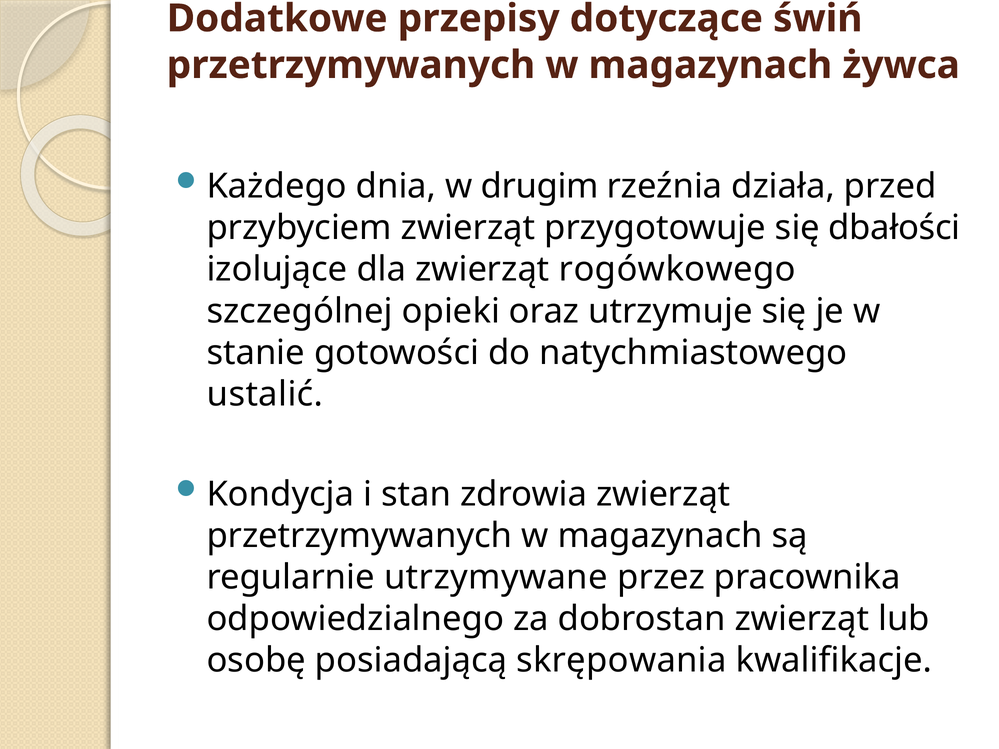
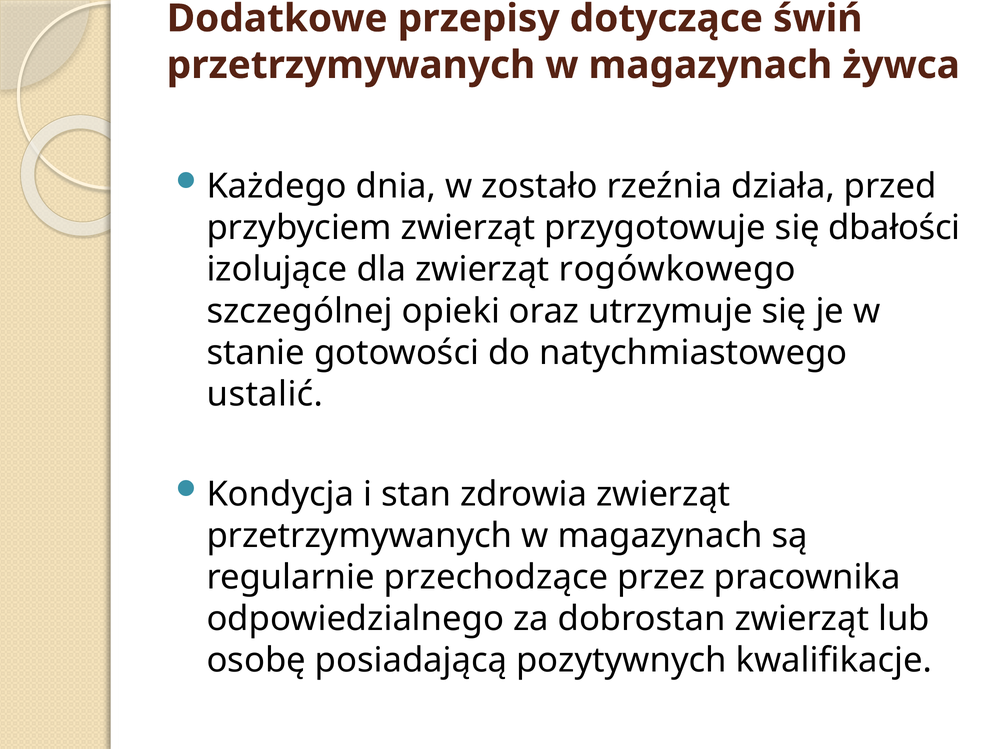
drugim: drugim -> zostało (539, 186)
utrzymywane: utrzymywane -> przechodzące (496, 578)
skrępowania: skrępowania -> pozytywnych (622, 661)
